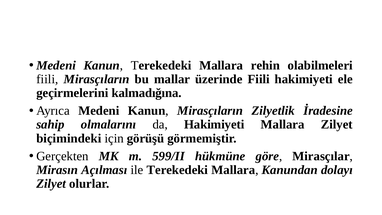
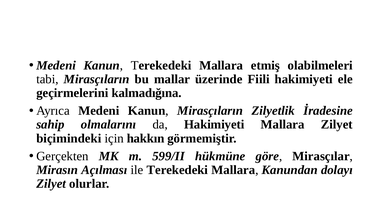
rehin: rehin -> etmiş (265, 65)
fiili: fiili -> tabi (47, 79)
görüşü: görüşü -> hakkın (146, 138)
